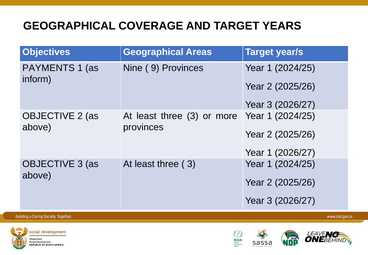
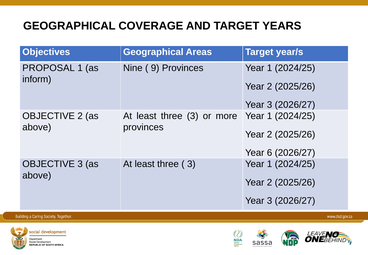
PAYMENTS: PAYMENTS -> PROPOSAL (49, 68)
1: 1 -> 6 (270, 153)
